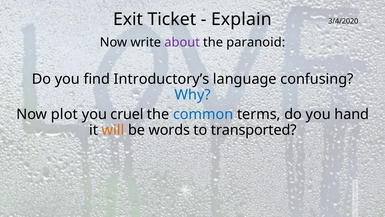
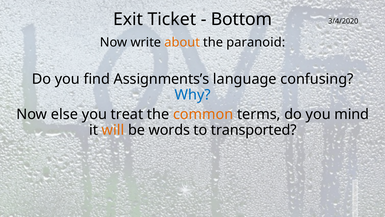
Explain: Explain -> Bottom (242, 19)
about colour: purple -> orange (182, 42)
Introductory’s: Introductory’s -> Assignments’s (162, 79)
plot: plot -> else (64, 114)
cruel: cruel -> treat (127, 114)
common colour: blue -> orange (203, 114)
hand: hand -> mind (352, 114)
